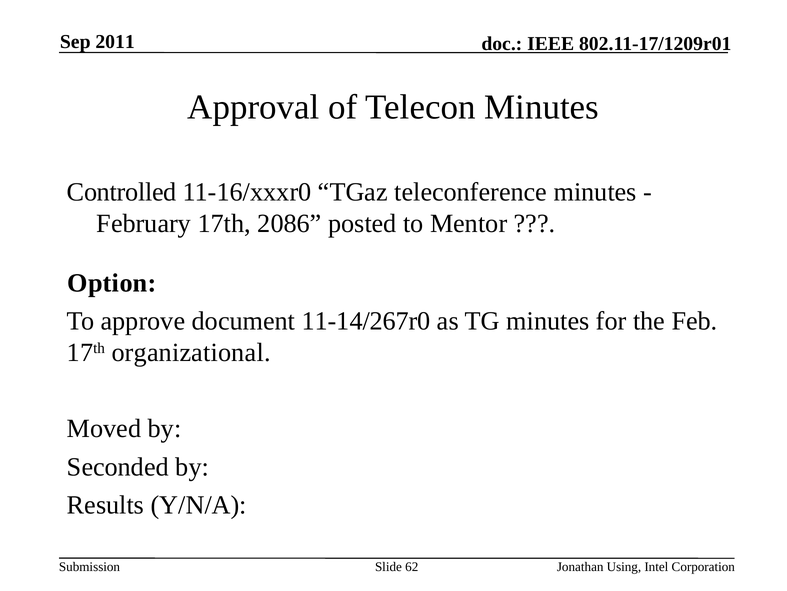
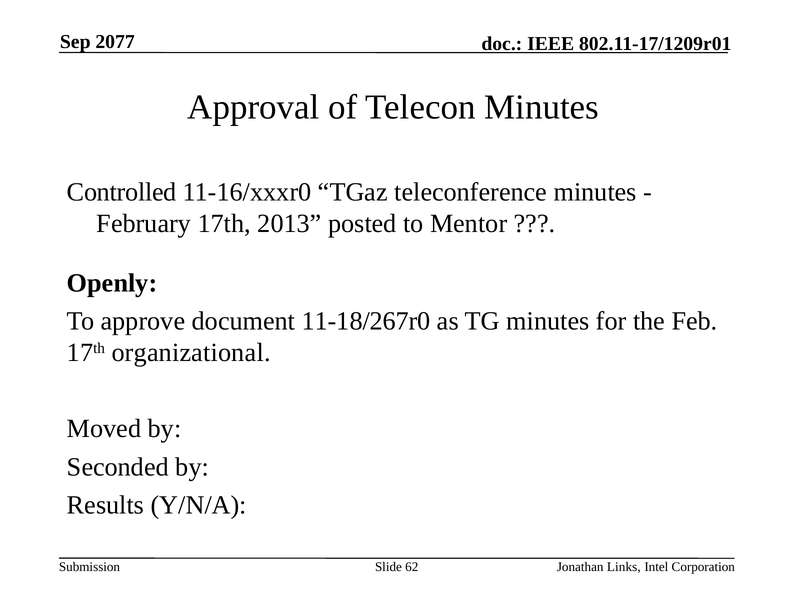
2011: 2011 -> 2077 (115, 42)
2086: 2086 -> 2013 (289, 224)
Option: Option -> Openly (112, 283)
11-14/267r0: 11-14/267r0 -> 11-18/267r0 (366, 321)
Using: Using -> Links (624, 566)
